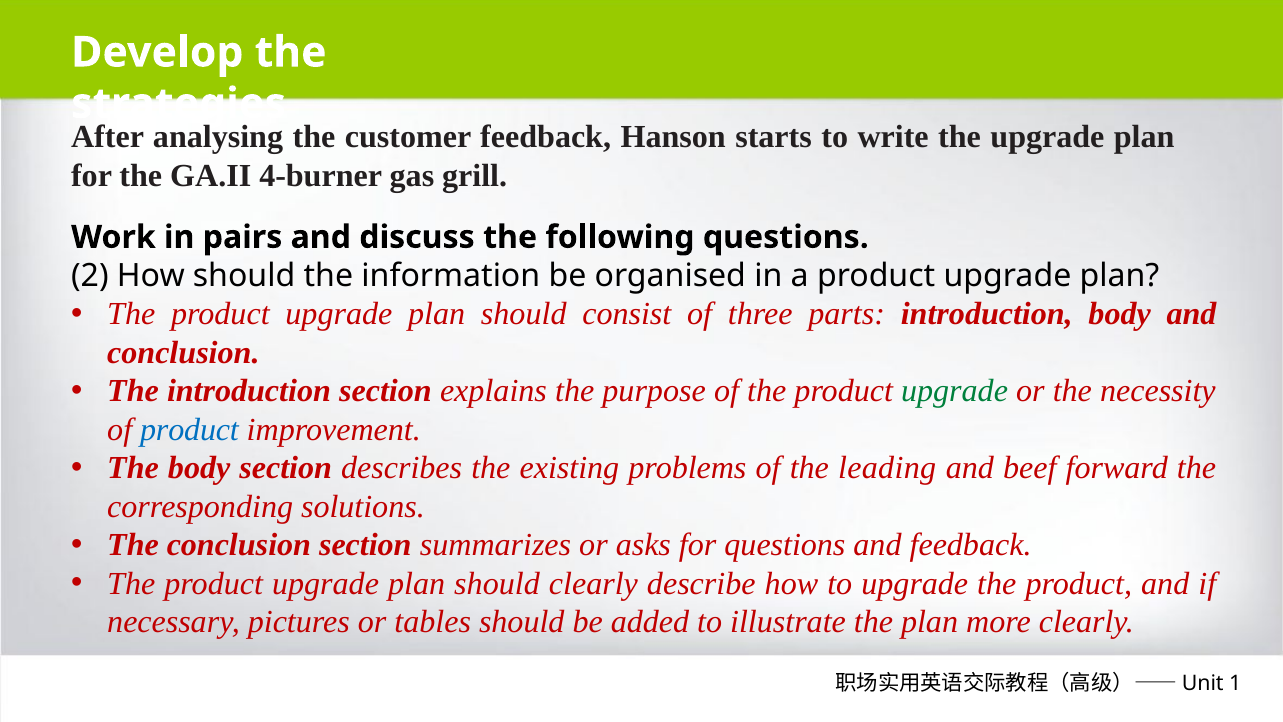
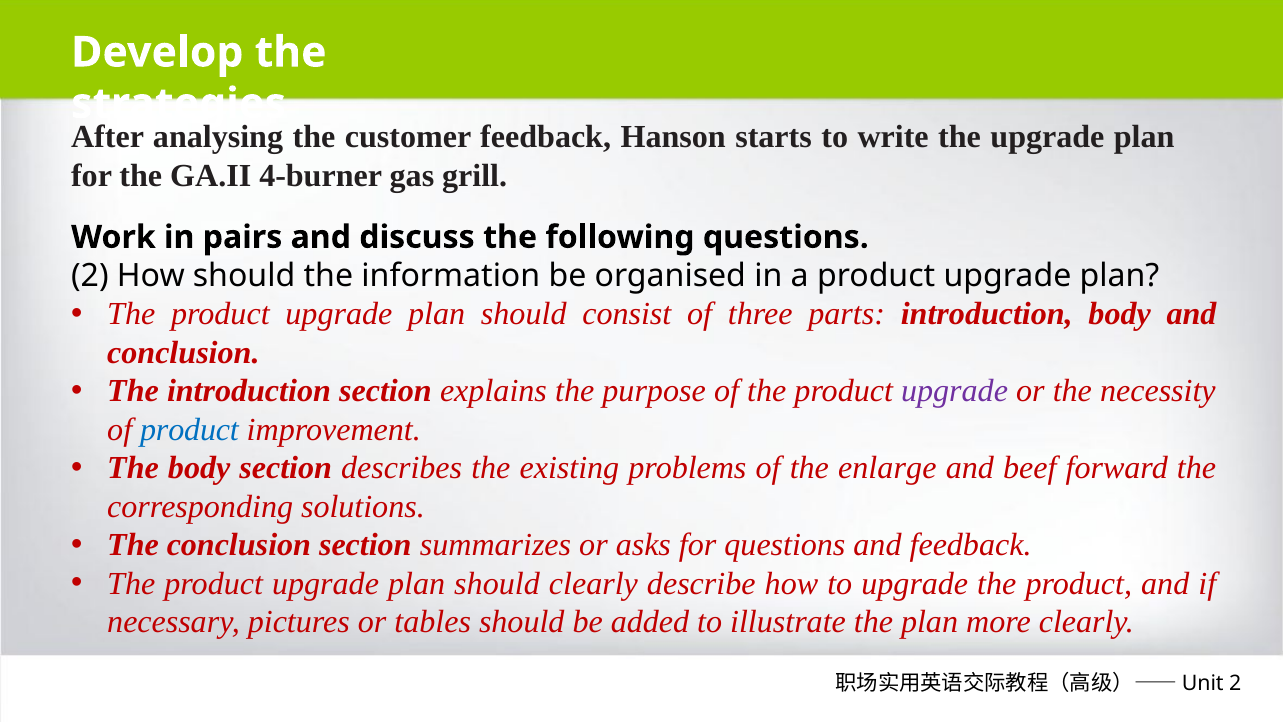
upgrade colour: green -> purple (955, 391)
leading: leading -> enlarge (887, 468)
1: 1 -> 2 (1235, 683)
